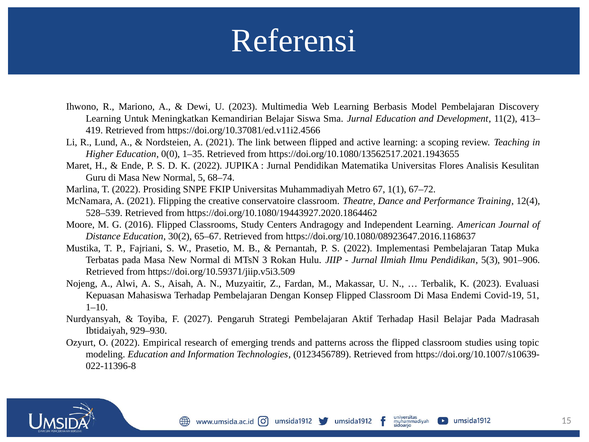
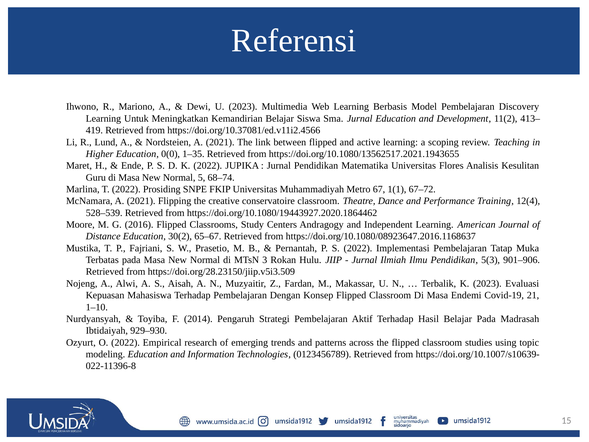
https://doi.org/10.59371/jiip.v5i3.509: https://doi.org/10.59371/jiip.v5i3.509 -> https://doi.org/28.23150/jiip.v5i3.509 (221, 272)
51: 51 -> 21 (533, 295)
2027: 2027 -> 2014 (198, 319)
